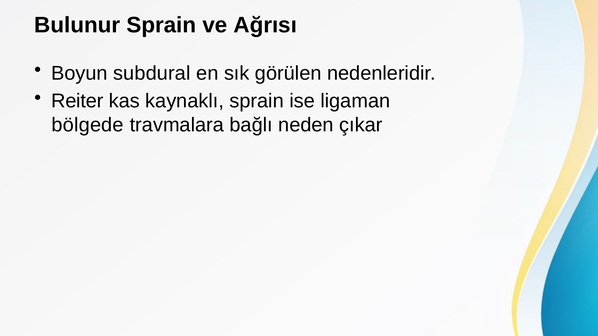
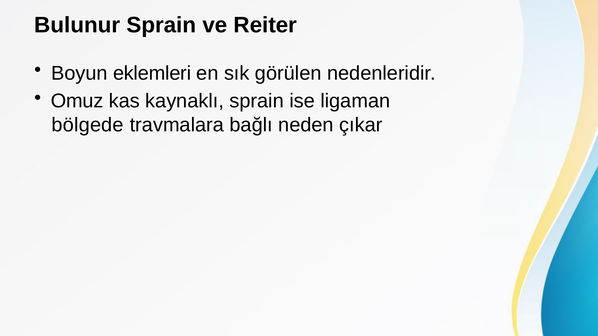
Ağrısı: Ağrısı -> Reiter (265, 25)
subdural: subdural -> eklemleri (152, 73)
Reiter: Reiter -> Omuz (77, 101)
